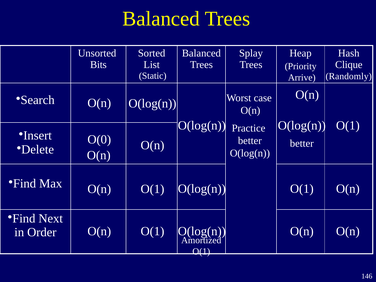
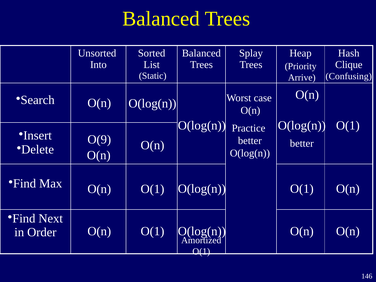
Bits: Bits -> Into (98, 65)
Randomly: Randomly -> Confusing (349, 76)
O(0: O(0 -> O(9 (99, 139)
